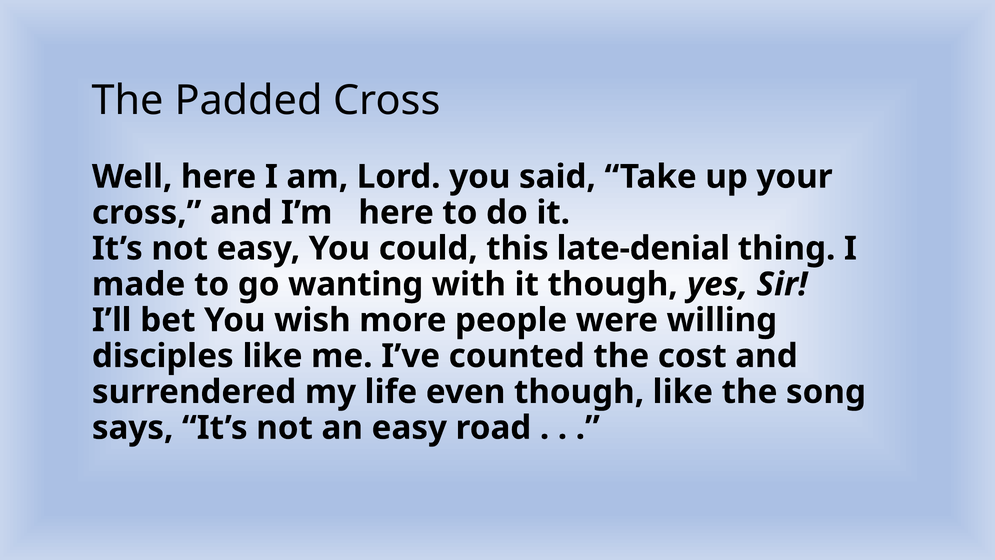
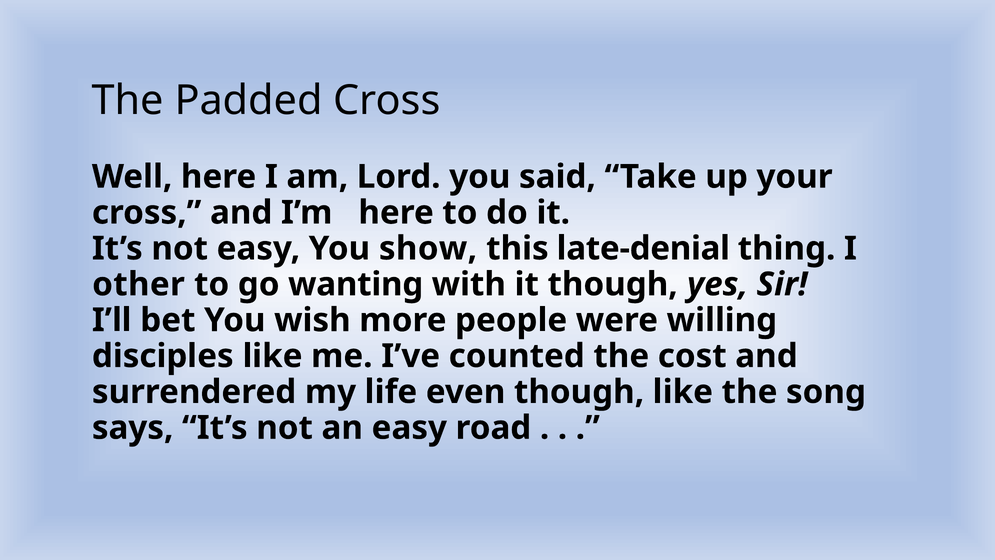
could: could -> show (428, 248)
made: made -> other (139, 284)
